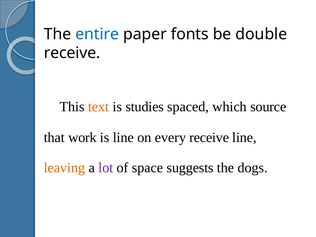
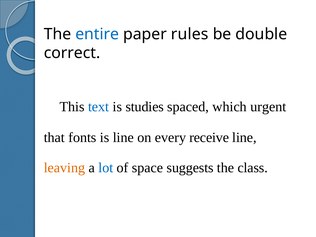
fonts: fonts -> rules (190, 34)
receive: receive -> correct (72, 53)
text colour: orange -> blue (99, 107)
source: source -> urgent (268, 107)
work: work -> fonts (82, 137)
lot colour: purple -> blue (106, 168)
dogs: dogs -> class (253, 168)
